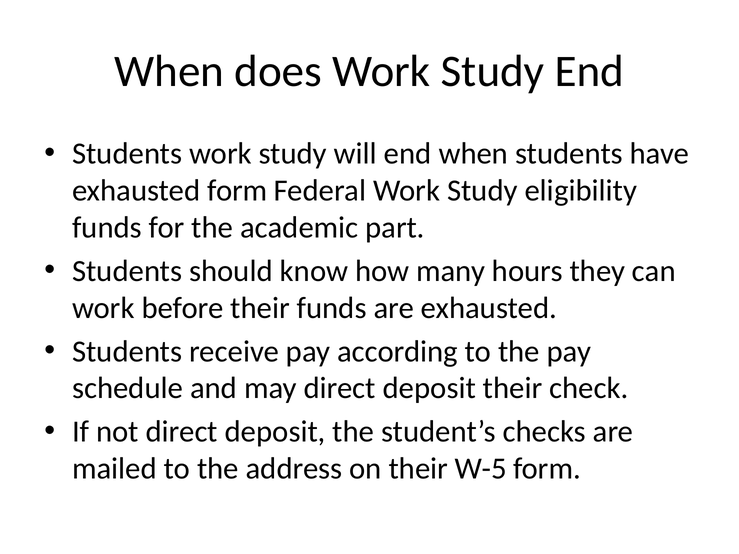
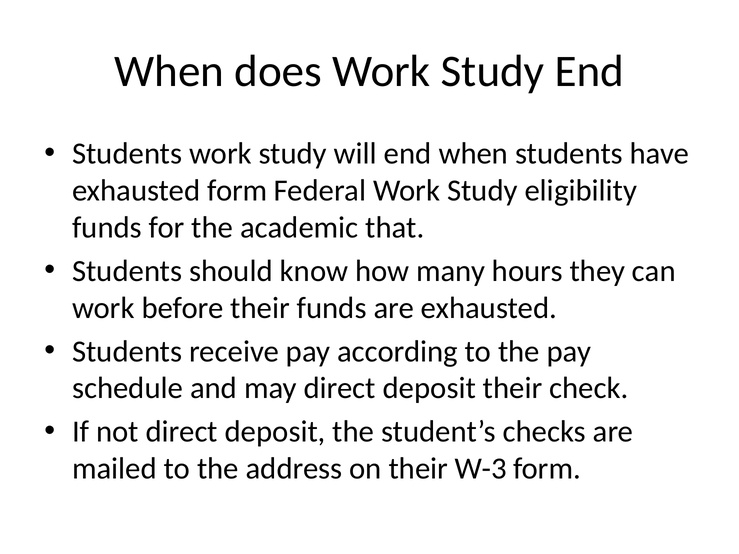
part: part -> that (395, 228)
W-5: W-5 -> W-3 (481, 469)
